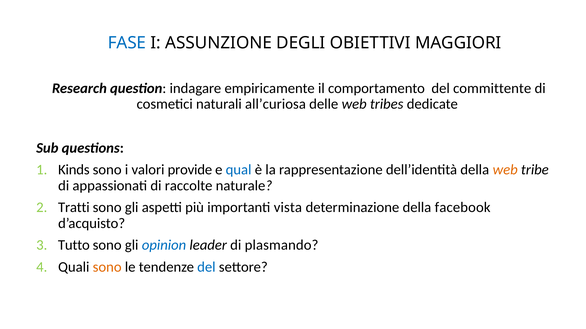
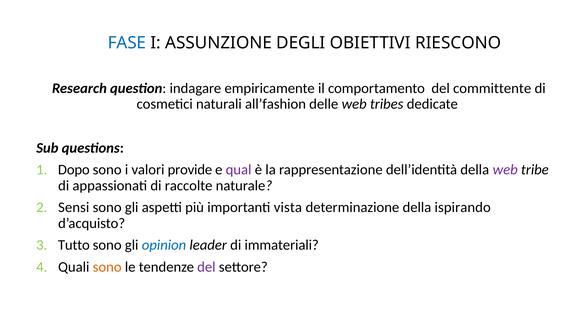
MAGGIORI: MAGGIORI -> RIESCONO (458, 43)
all’curiosa: all’curiosa -> all’fashion (276, 104)
Kinds: Kinds -> Dopo (74, 170)
qual colour: blue -> purple (239, 170)
web colour: orange -> purple (505, 170)
Tratti: Tratti -> Sensi (74, 208)
facebook: facebook -> ispirando (463, 208)
plasmando: plasmando -> immateriali (282, 246)
del colour: blue -> purple (206, 267)
